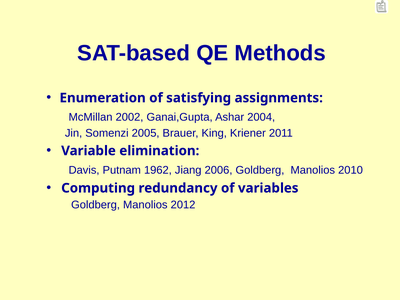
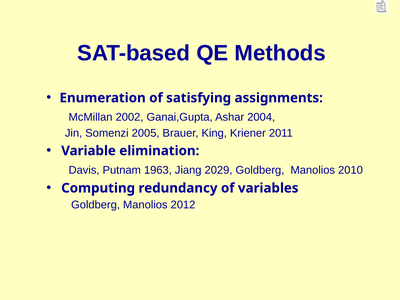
1962: 1962 -> 1963 (158, 170)
2006: 2006 -> 2029 (219, 170)
